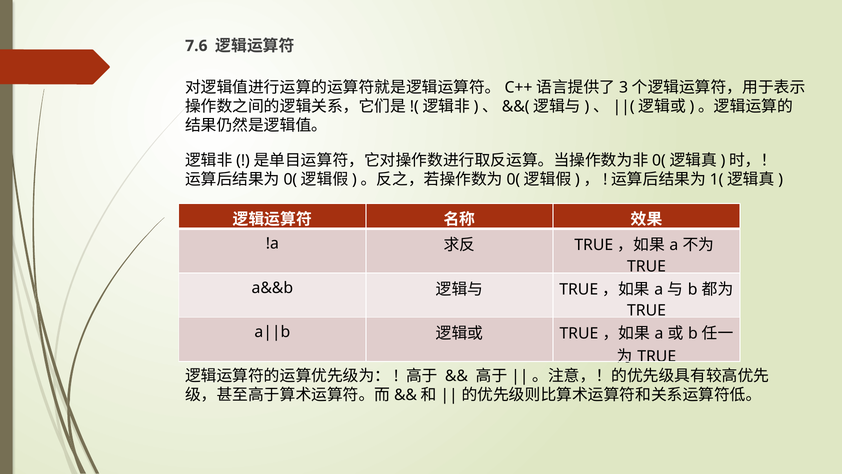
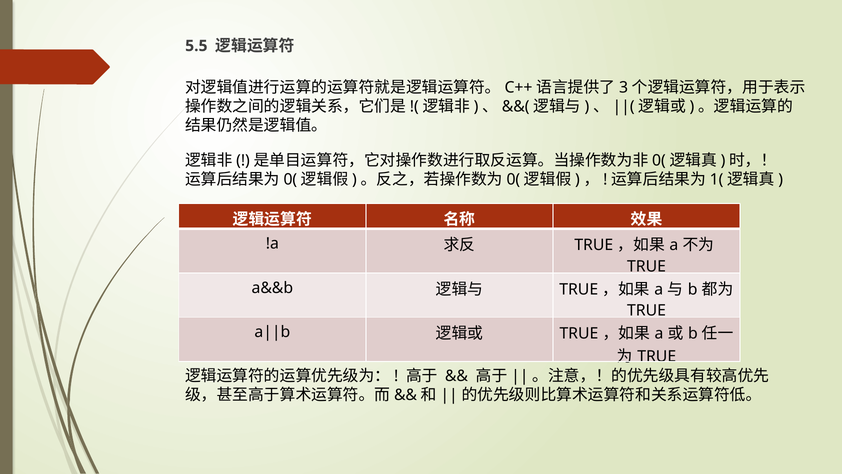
7.6: 7.6 -> 5.5 (196, 46)
